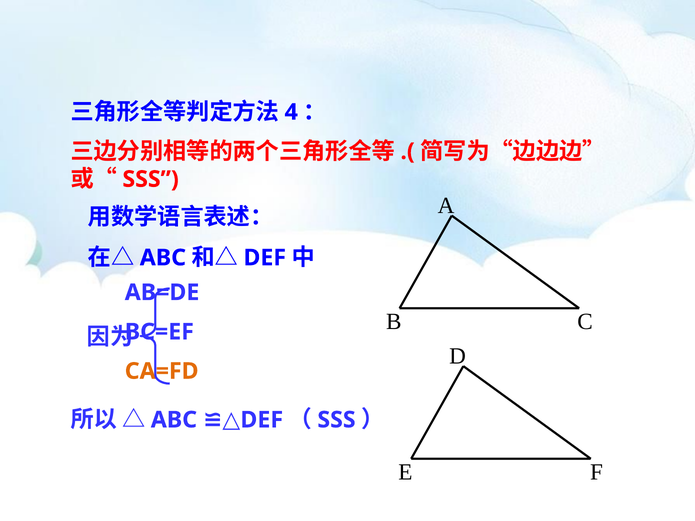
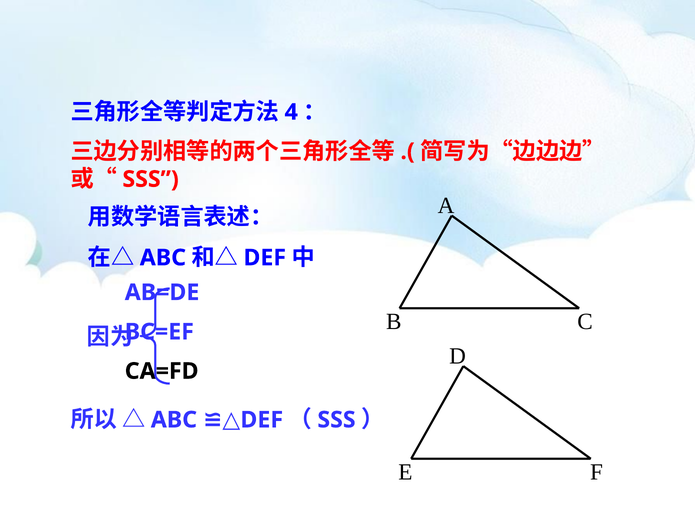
CA=FD colour: orange -> black (162, 371)
